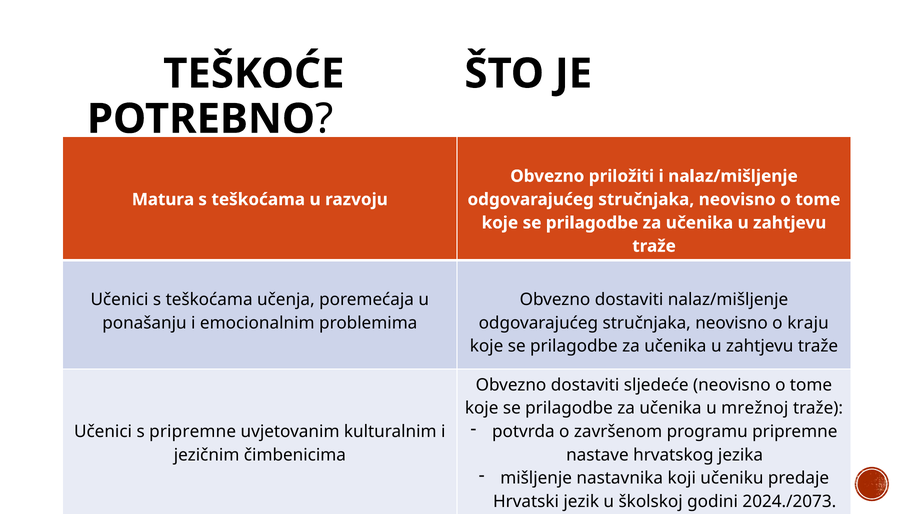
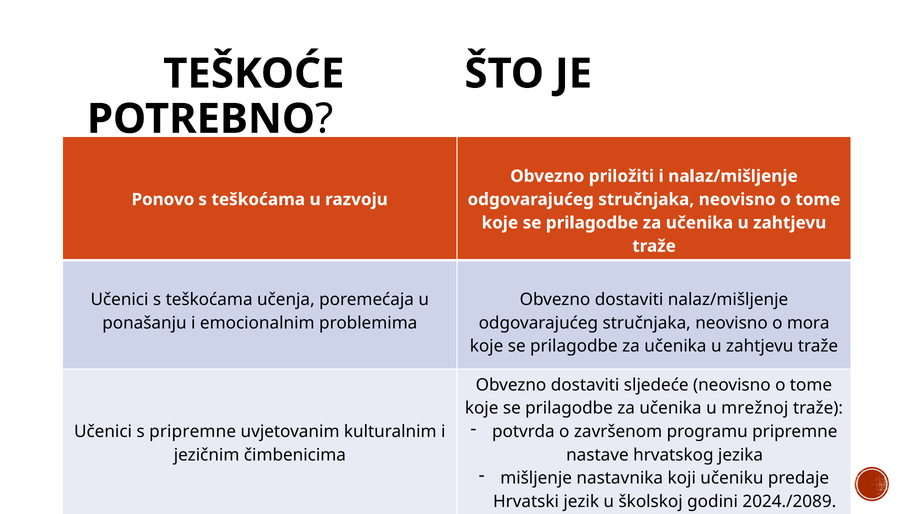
Matura: Matura -> Ponovo (163, 200)
kraju: kraju -> mora (808, 323)
2024./2073: 2024./2073 -> 2024./2089 (789, 502)
